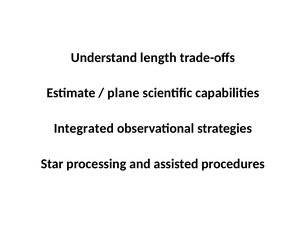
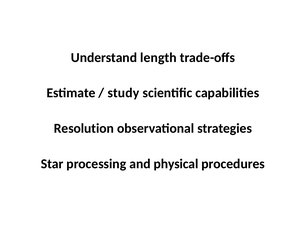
plane: plane -> study (123, 93)
Integrated: Integrated -> Resolution (84, 128)
assisted: assisted -> physical (176, 163)
